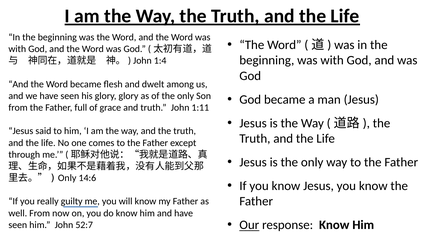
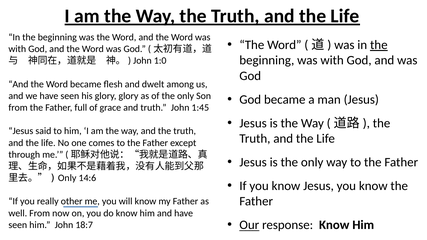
the underline: none -> present (379, 45)
1:4: 1:4 -> 1:0 (160, 61)
1:11: 1:11 -> 1:45 (200, 108)
guilty: guilty -> other (72, 202)
52:7: 52:7 -> 18:7 (84, 225)
